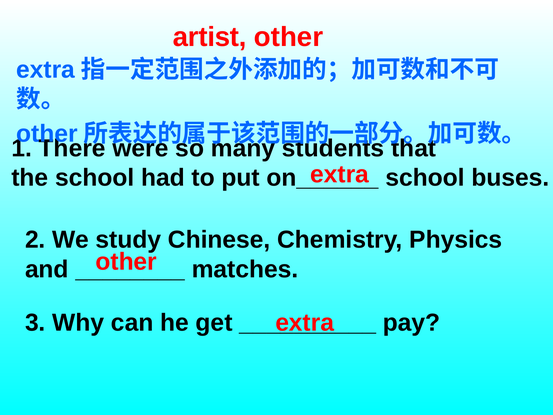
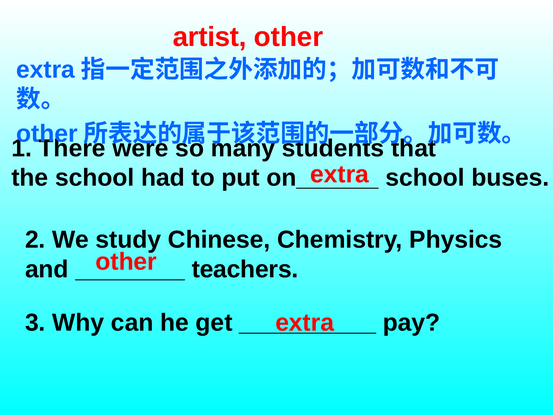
matches: matches -> teachers (245, 269)
